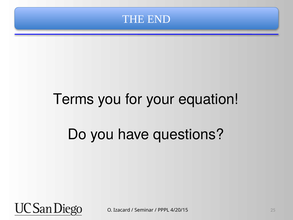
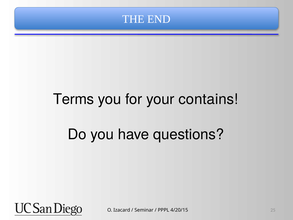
equation: equation -> contains (208, 99)
